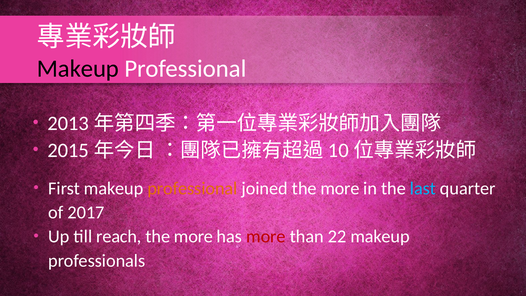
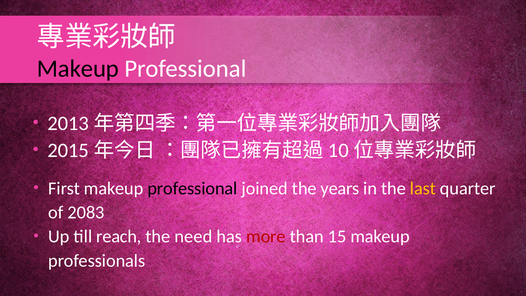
professional colour: orange -> black (192, 188)
joined the more: more -> years (340, 188)
last colour: light blue -> yellow (423, 188)
2017: 2017 -> 2083 (86, 212)
more: more -> need (193, 236)
22: 22 -> 15 (337, 236)
